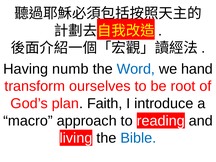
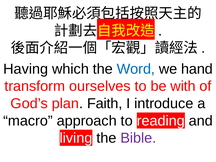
numb: numb -> which (70, 69)
root: root -> with (183, 86)
Bible colour: blue -> purple (138, 138)
